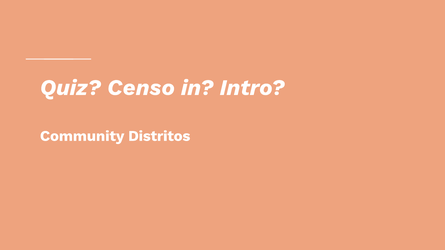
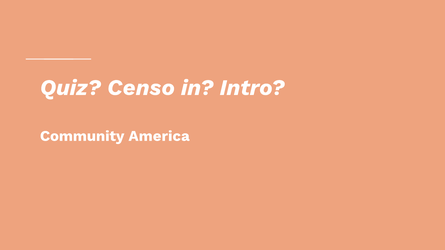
Distritos: Distritos -> America (159, 136)
